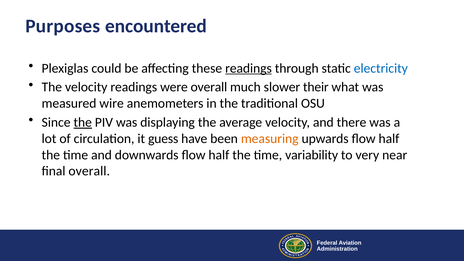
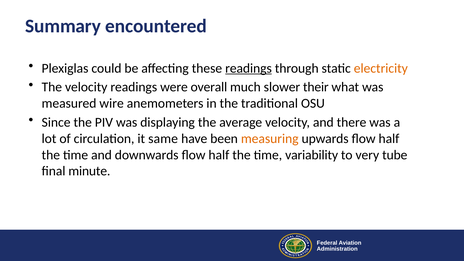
Purposes: Purposes -> Summary (63, 26)
electricity colour: blue -> orange (381, 68)
the underline: present -> none (83, 122)
guess: guess -> same (163, 139)
near: near -> tube (395, 155)
final overall: overall -> minute (89, 171)
